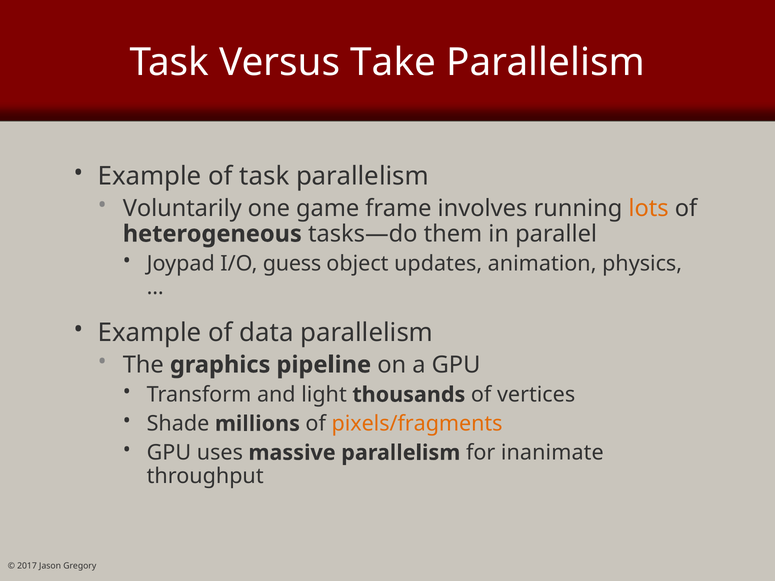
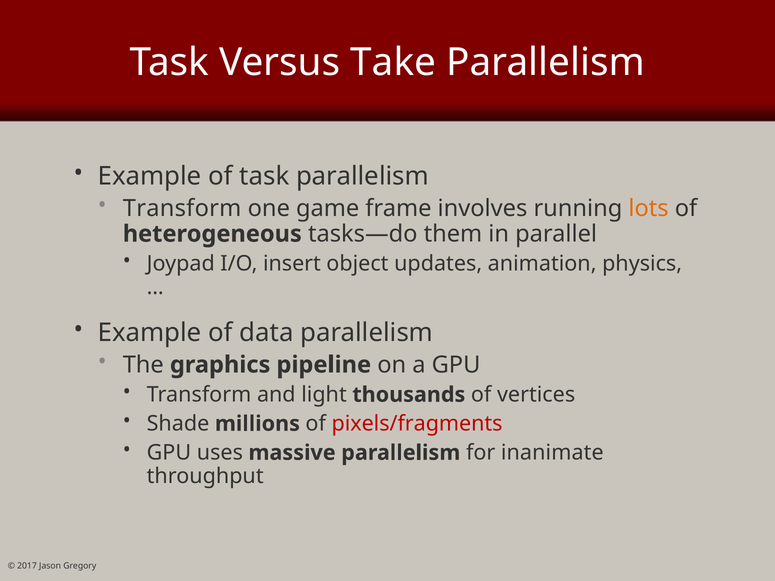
Voluntarily: Voluntarily -> Transform (182, 208)
guess: guess -> insert (292, 264)
pixels/fragments colour: orange -> red (417, 424)
